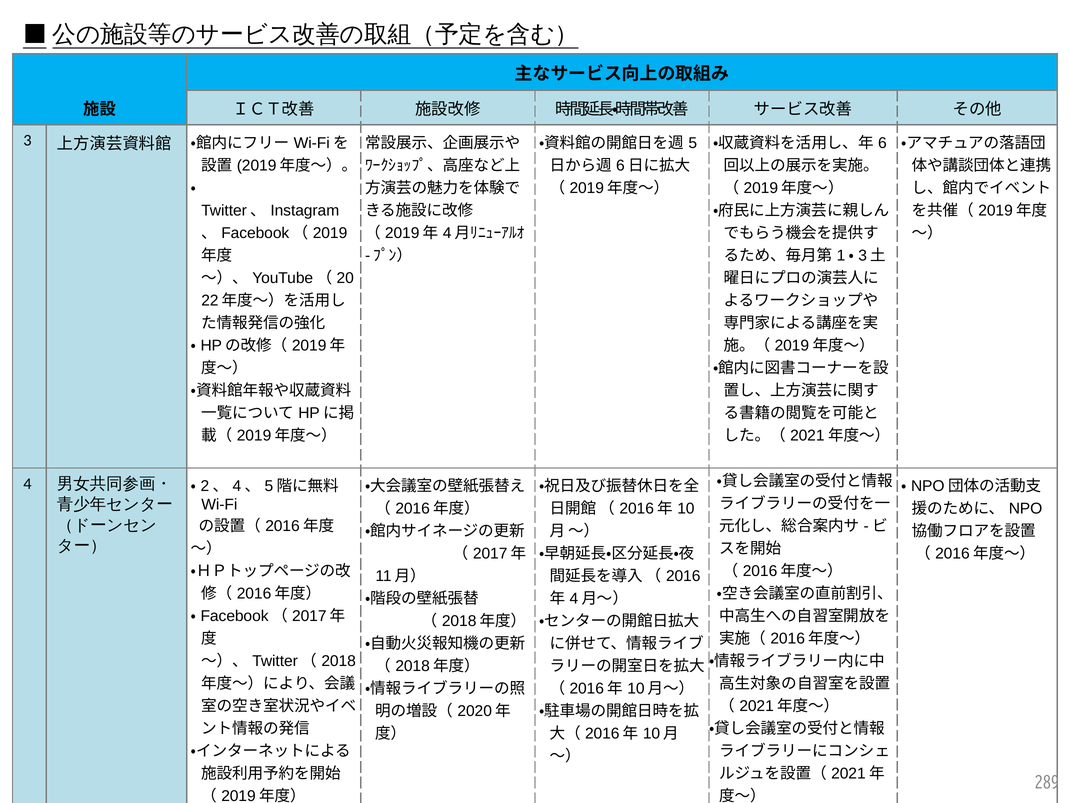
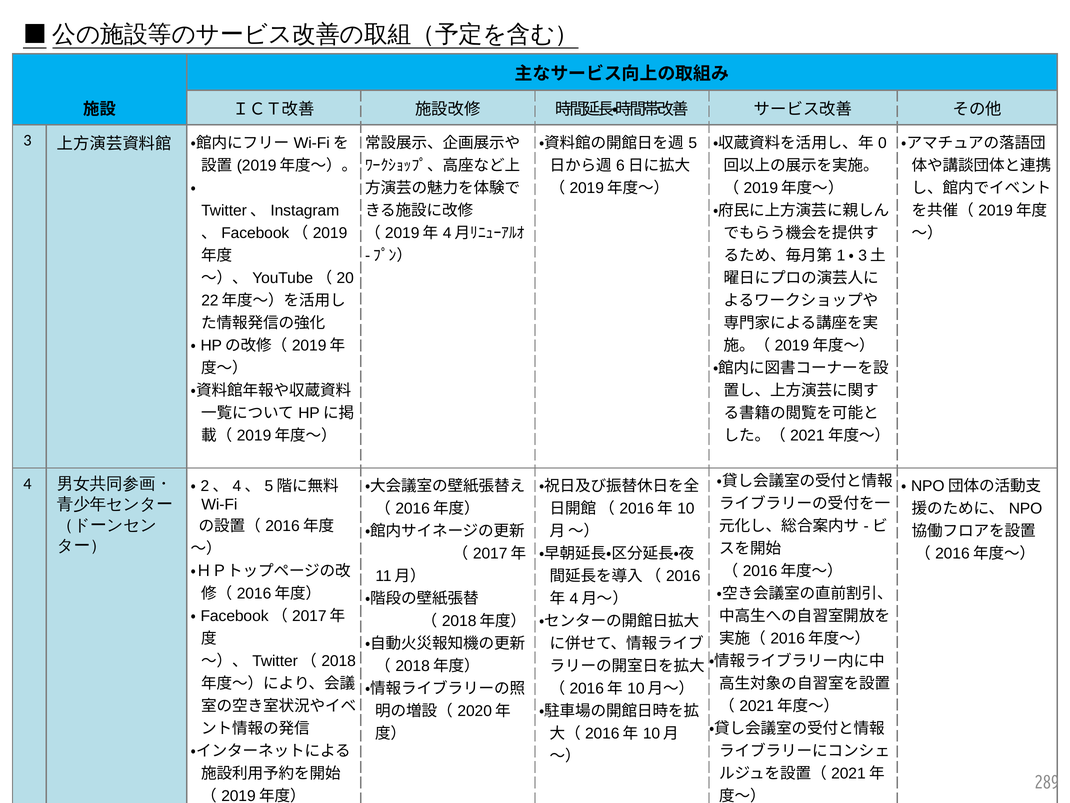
6: 6 -> 0 (882, 143)
